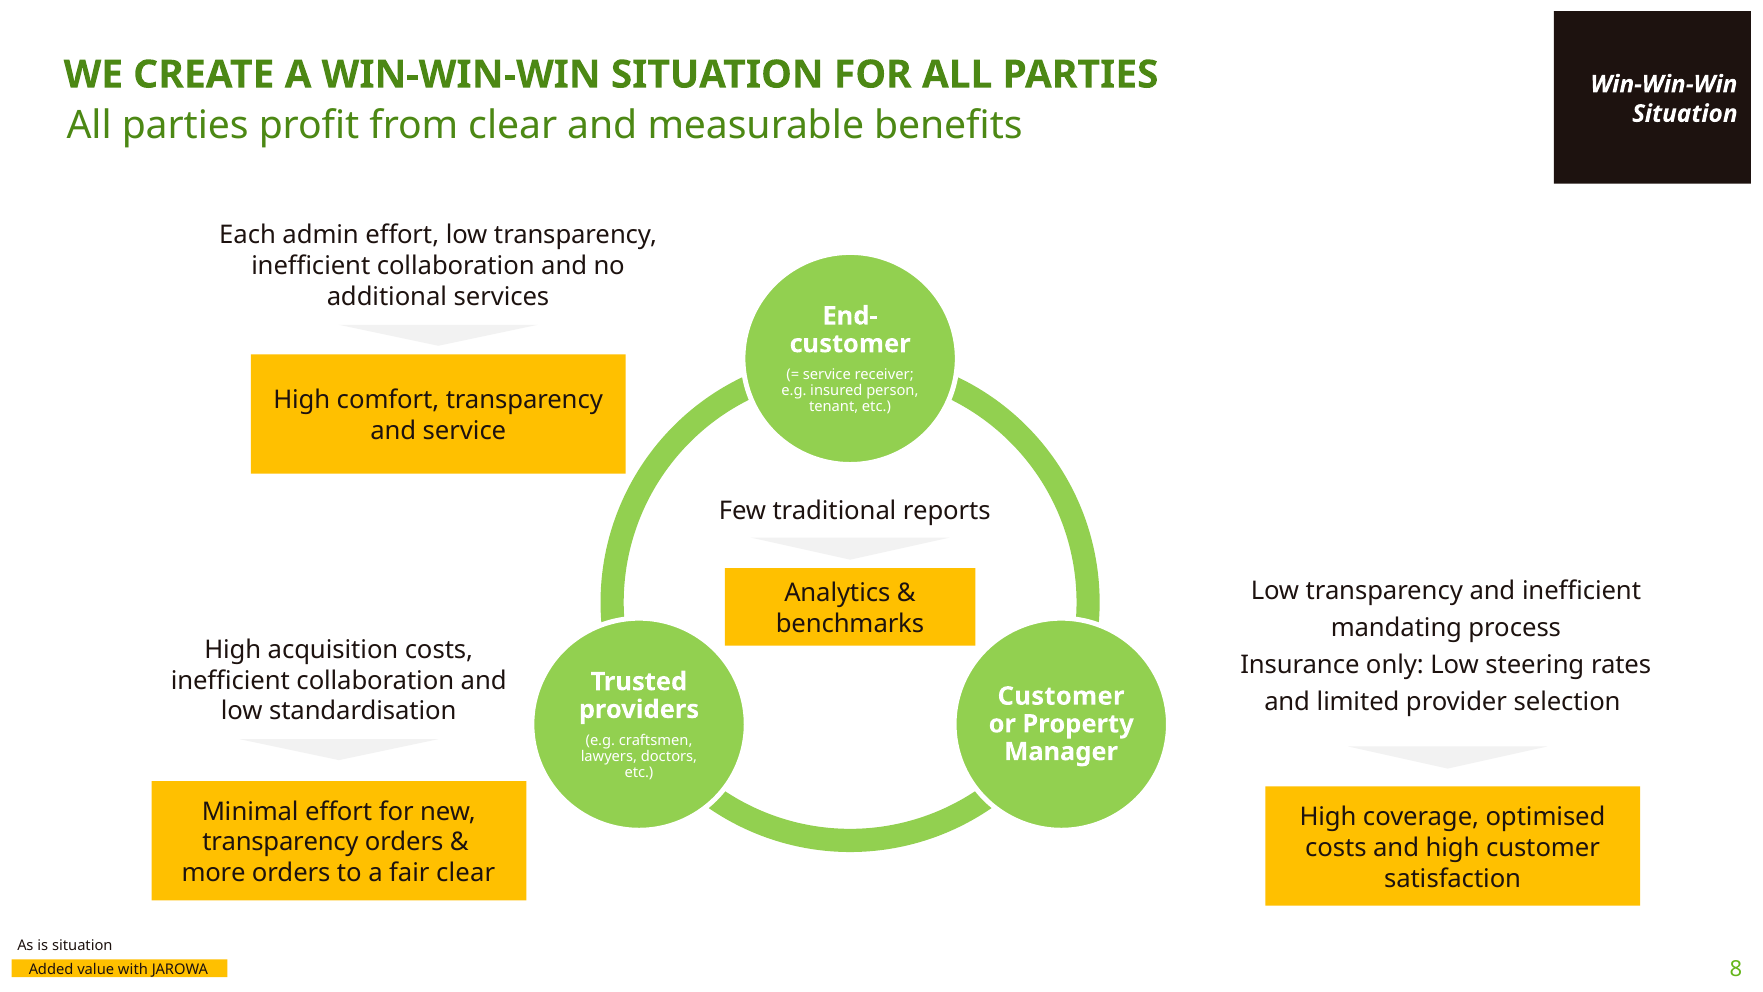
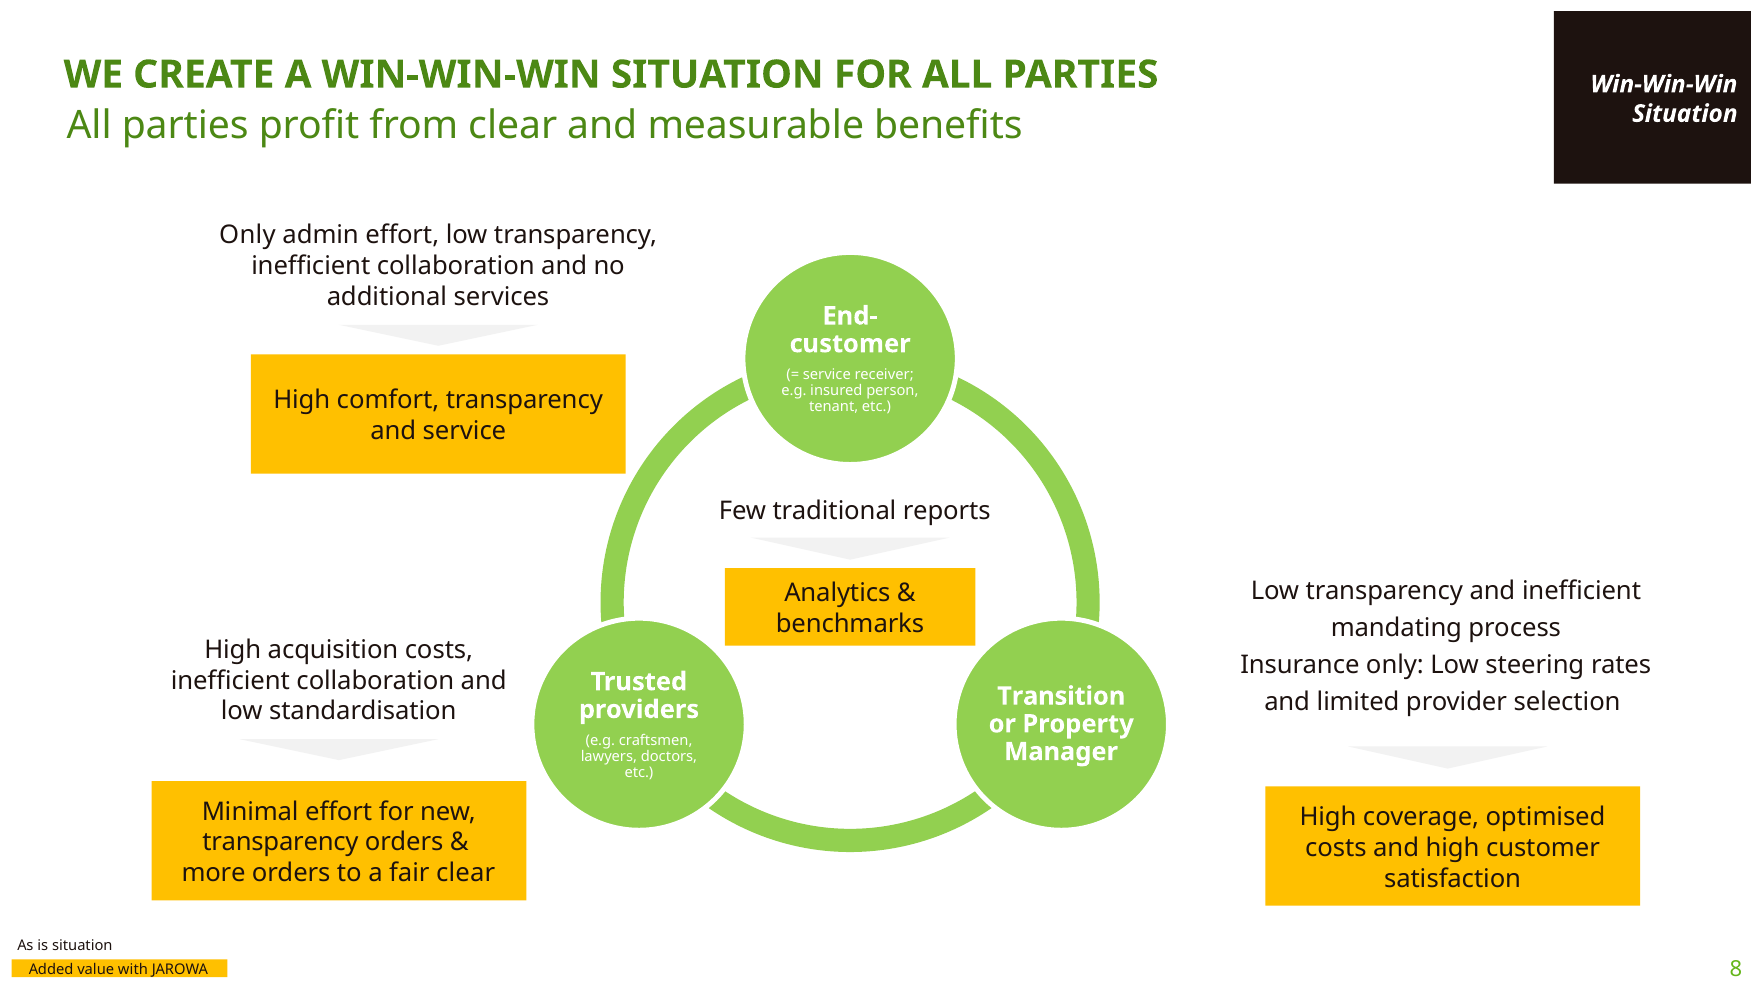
Each: Each -> Only (247, 235)
Customer: Customer -> Transition (1061, 696)
